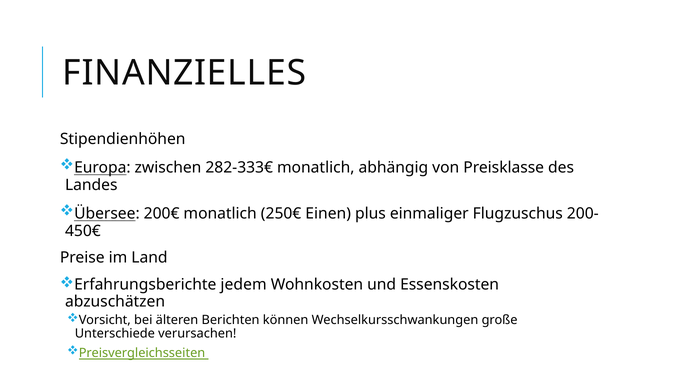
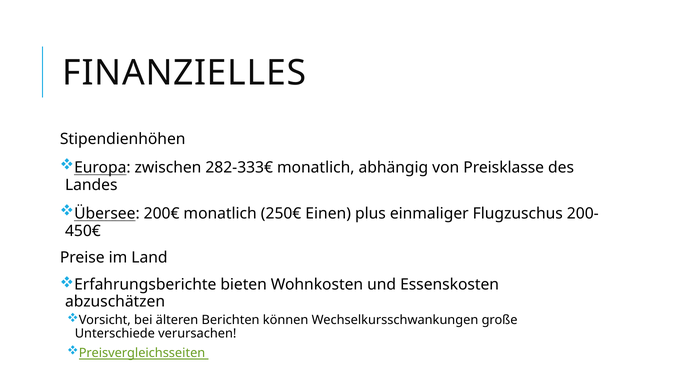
jedem: jedem -> bieten (244, 285)
